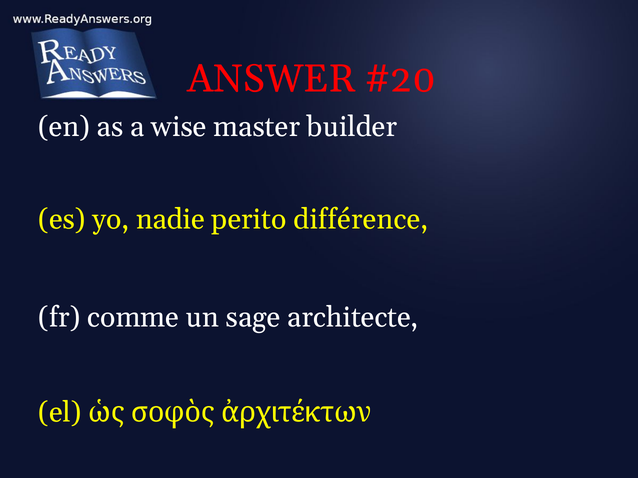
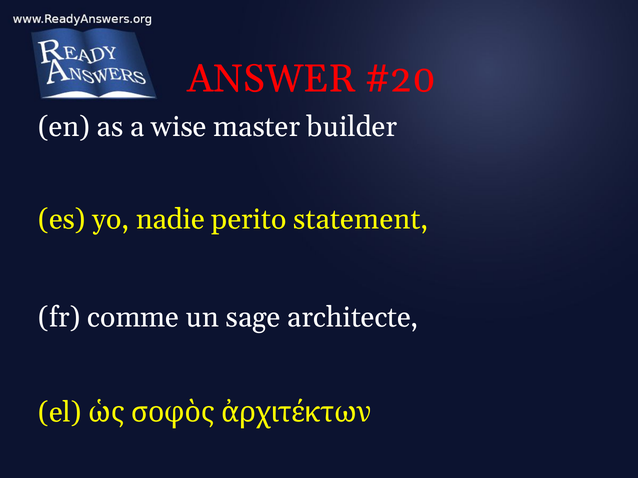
différence: différence -> statement (361, 220)
